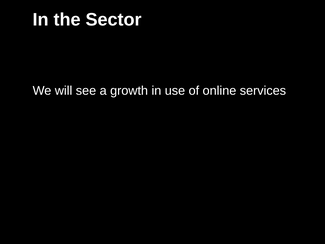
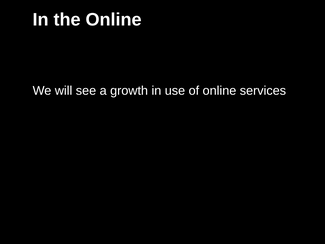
the Sector: Sector -> Online (114, 20)
